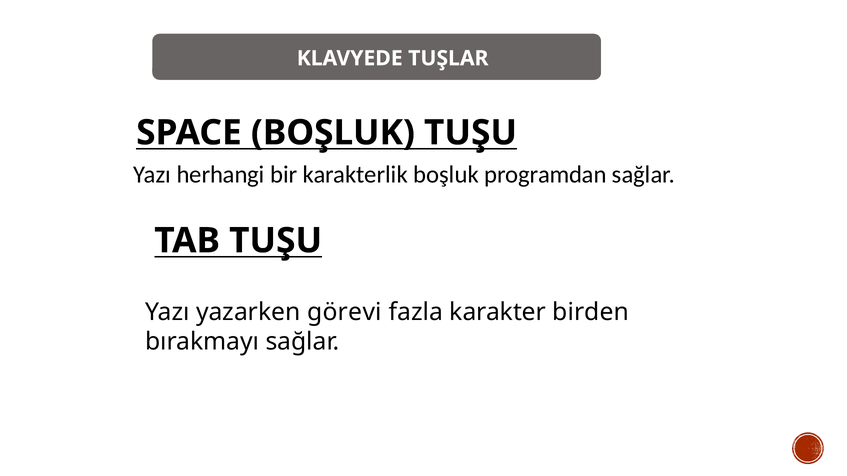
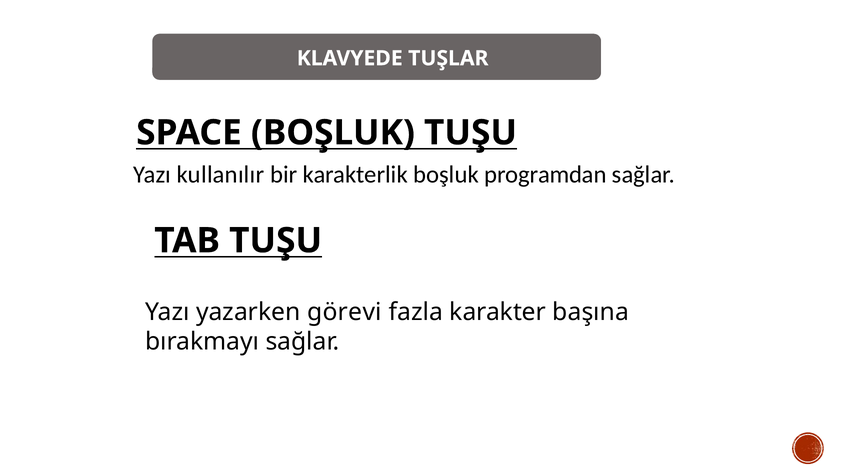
herhangi: herhangi -> kullanılır (220, 175)
birden: birden -> başına (591, 312)
